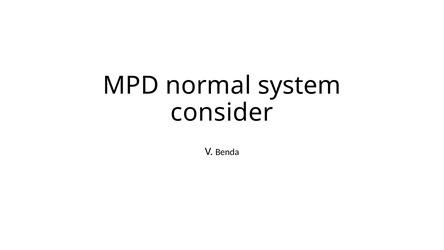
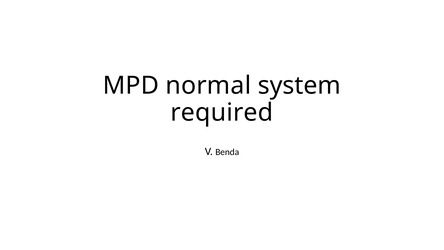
consider: consider -> required (222, 113)
